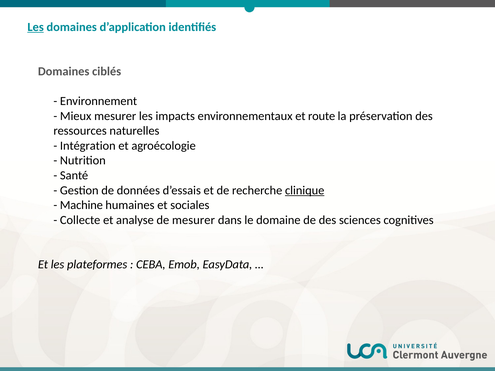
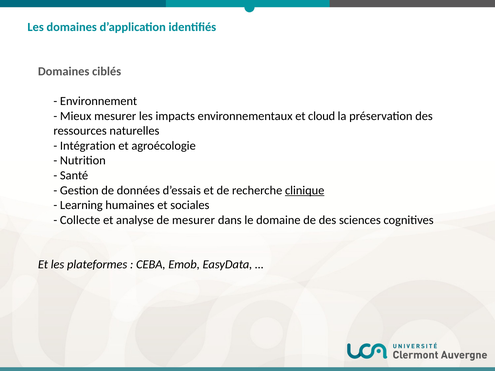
Les underline: present -> none (36, 27)
route: route -> cloud (322, 116)
Machine: Machine -> Learning (81, 205)
